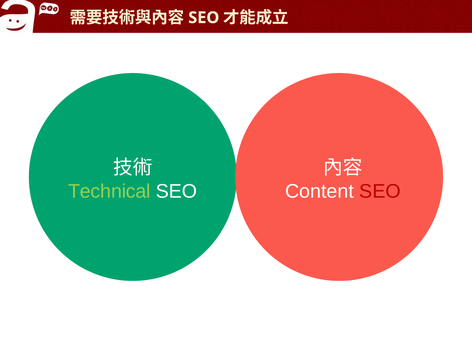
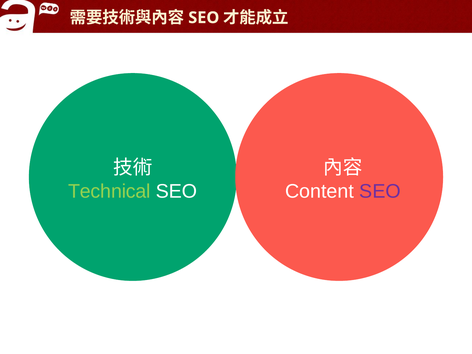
SEO colour: red -> purple (380, 191)
